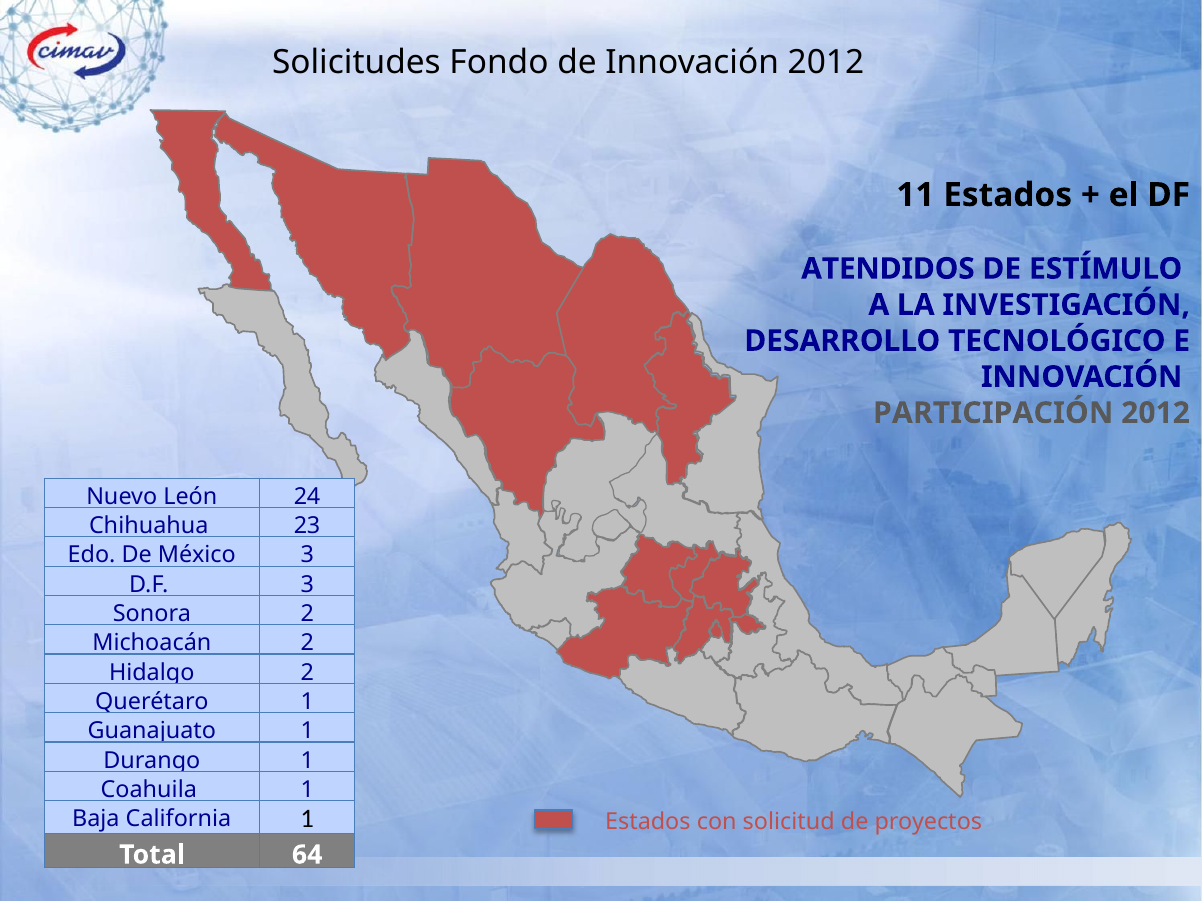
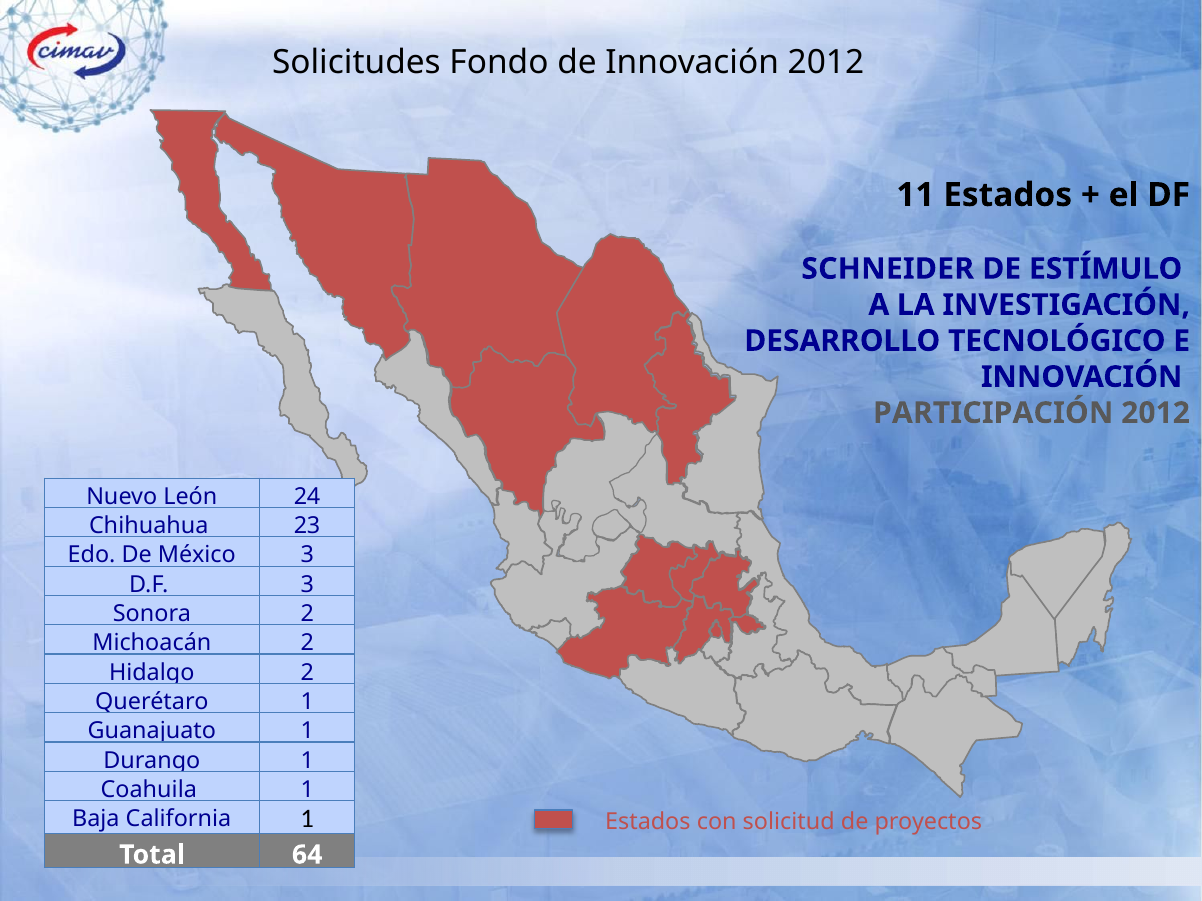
ATENDIDOS: ATENDIDOS -> SCHNEIDER (888, 269)
